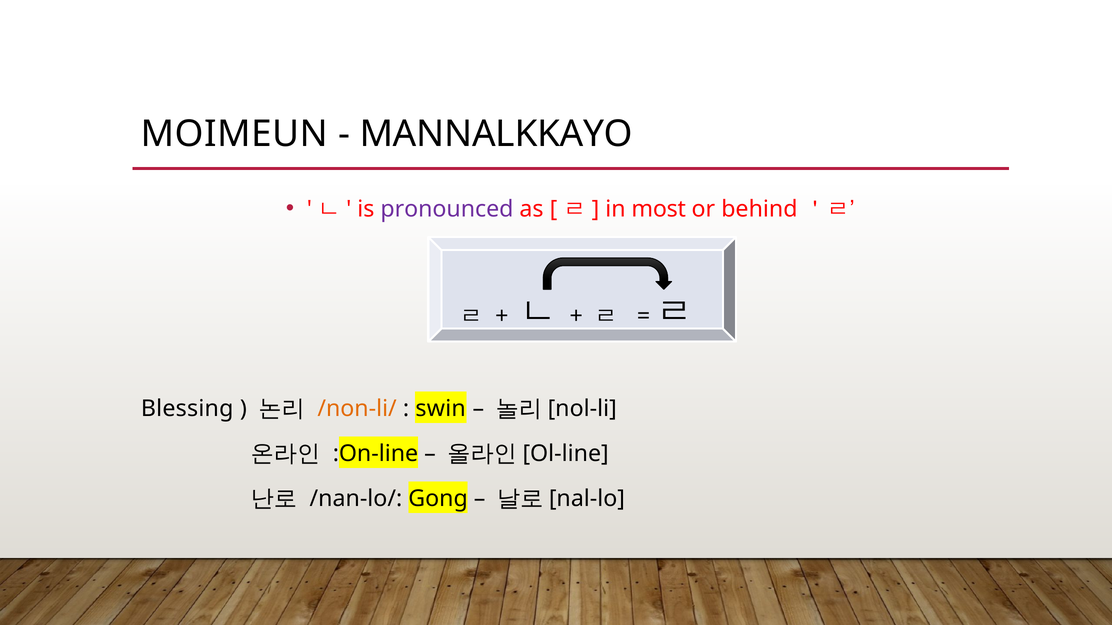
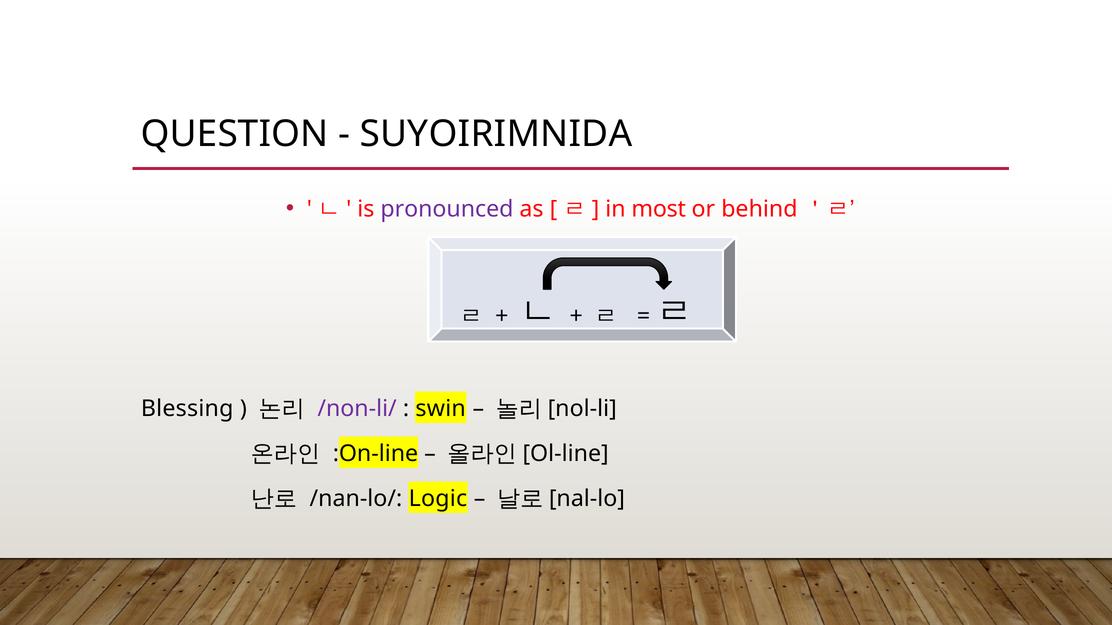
MOIMEUN: MOIMEUN -> QUESTION (235, 134)
MANNALKKAYO: MANNALKKAYO -> SUYOIRIMNIDA (496, 134)
/non-li/ colour: orange -> purple (357, 409)
Gong: Gong -> Logic (438, 499)
